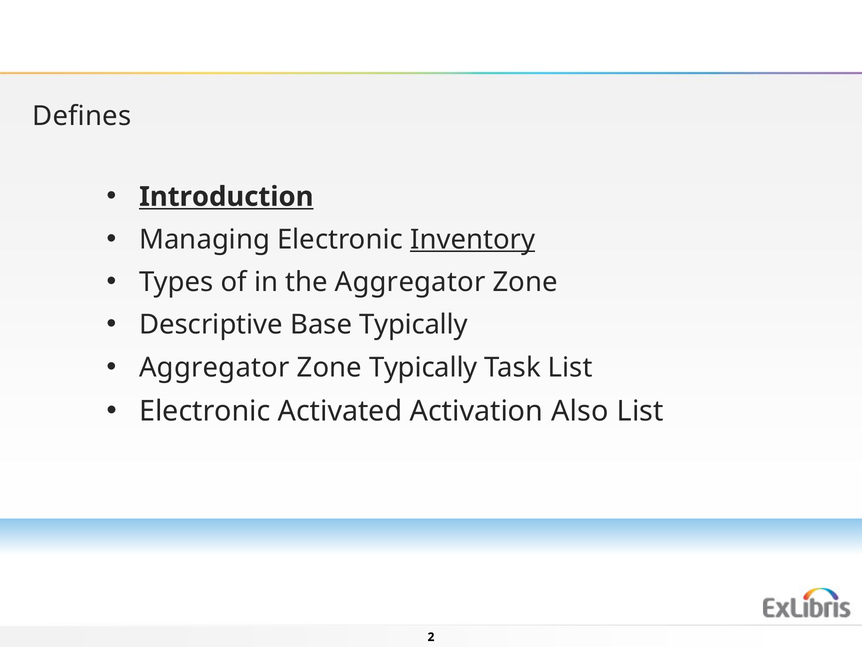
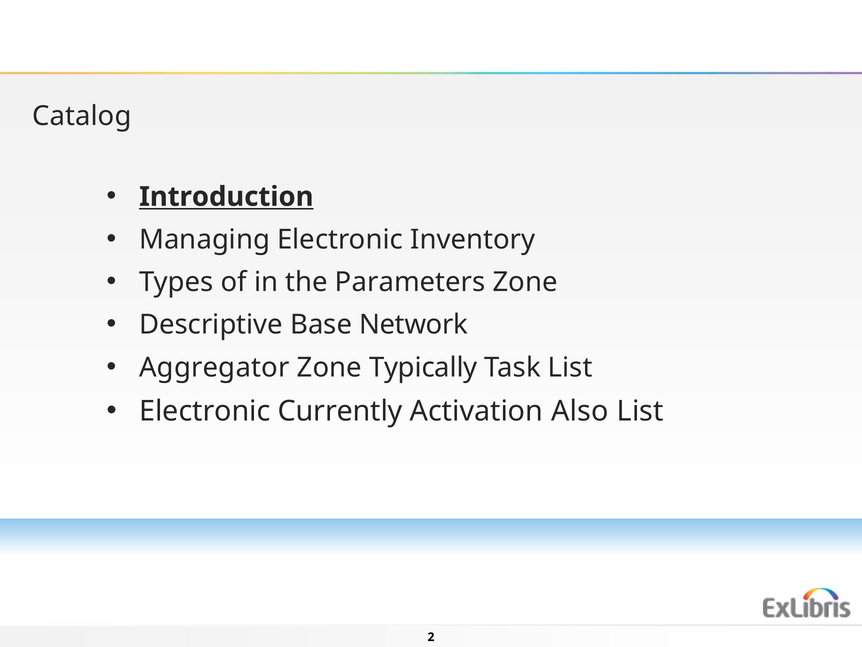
Defines: Defines -> Catalog (82, 116)
Inventory underline: present -> none (473, 239)
the Aggregator: Aggregator -> Parameters (410, 282)
Base Typically: Typically -> Network (414, 325)
Activated: Activated -> Currently (340, 411)
